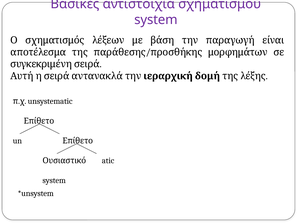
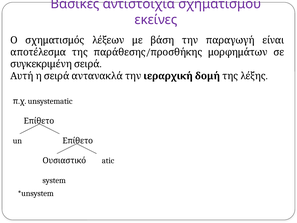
system: system -> εκείνες (156, 20)
